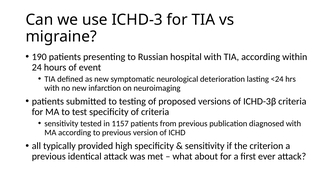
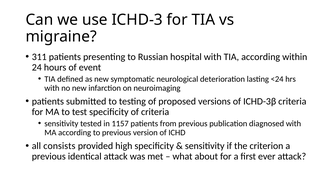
190: 190 -> 311 (39, 57)
typically: typically -> consists (59, 145)
